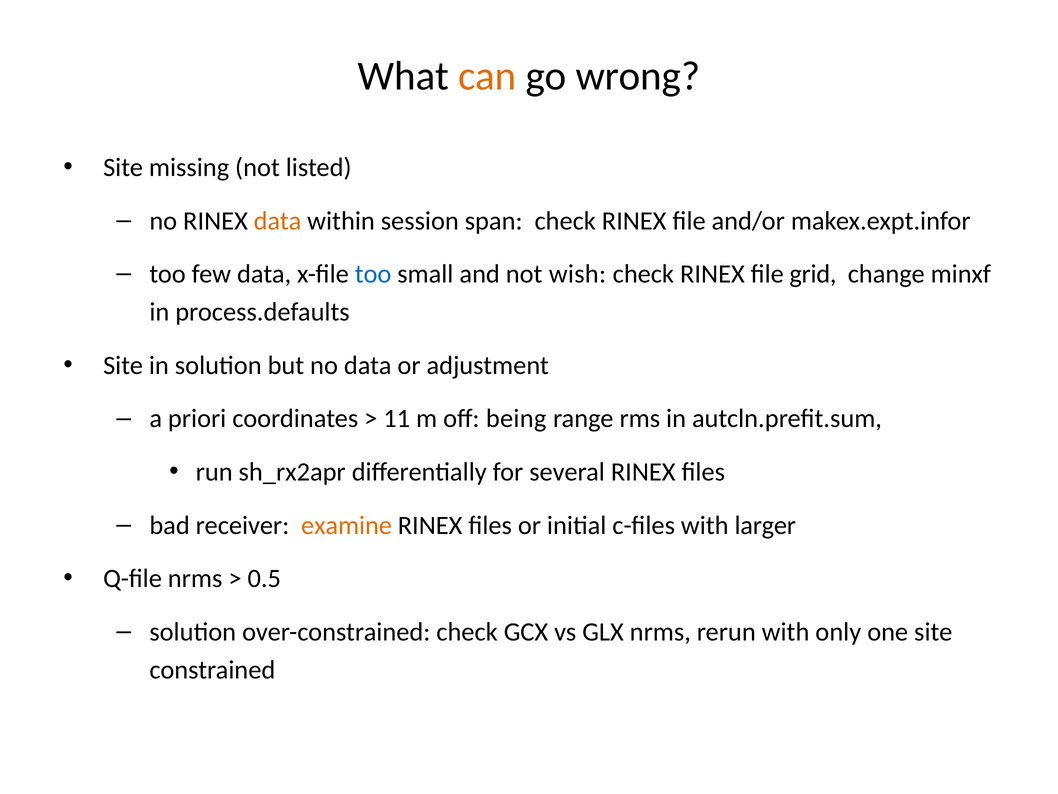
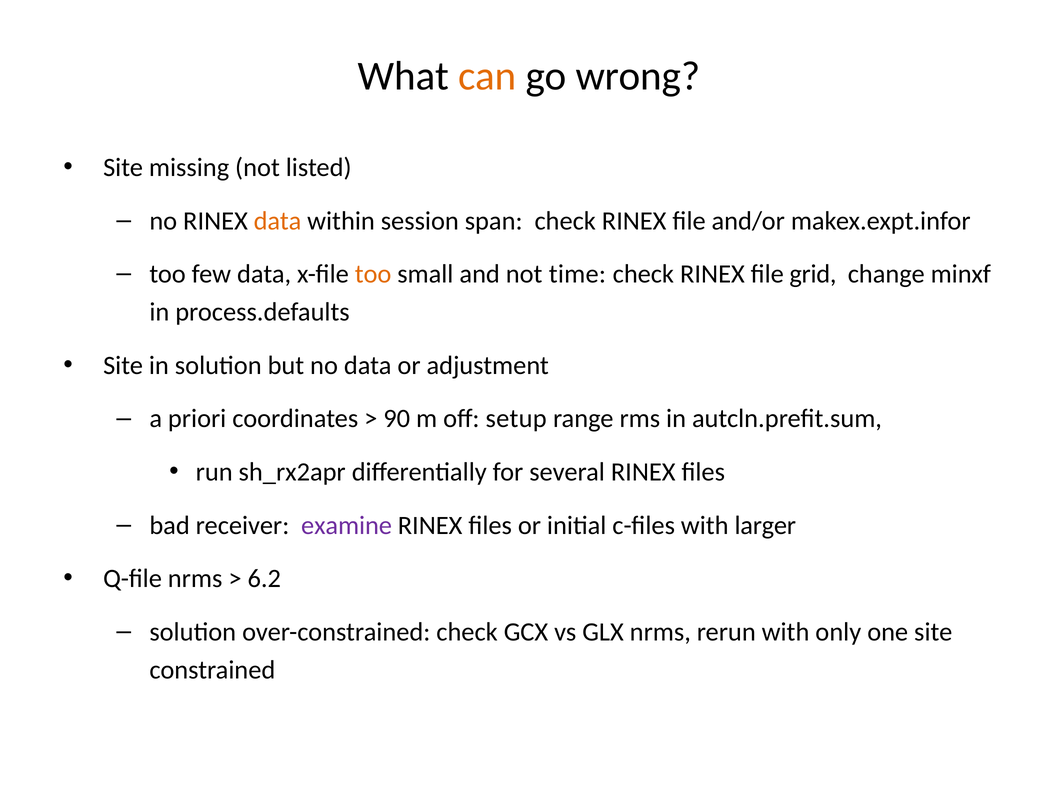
too colour: blue -> orange (373, 274)
wish: wish -> time (577, 274)
11: 11 -> 90 (397, 418)
being: being -> setup (516, 418)
examine colour: orange -> purple (347, 525)
0.5: 0.5 -> 6.2 (264, 578)
